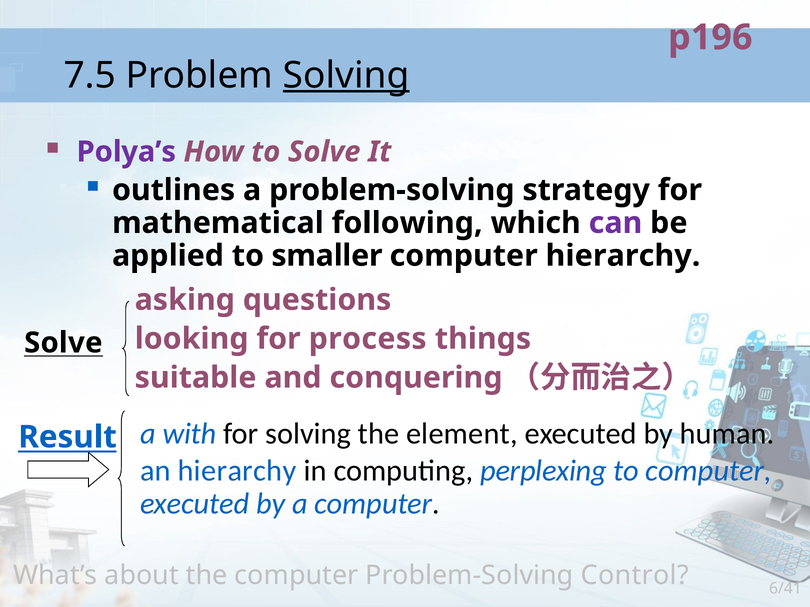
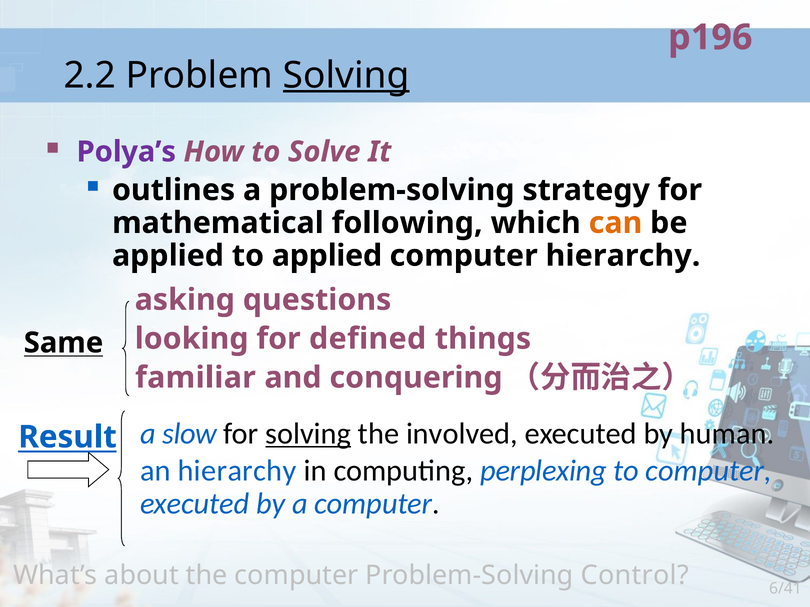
7.5: 7.5 -> 2.2 (90, 75)
can colour: purple -> orange (615, 223)
to smaller: smaller -> applied (327, 256)
process: process -> defined (368, 339)
Solve: Solve -> Same (63, 343)
suitable: suitable -> familiar (195, 378)
with: with -> slow (190, 434)
solving underline: none -> present (308, 434)
element: element -> involved (462, 434)
